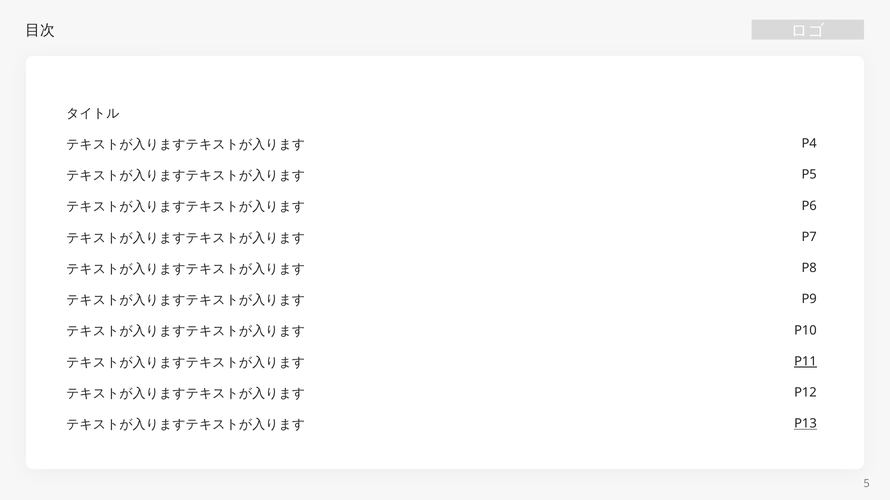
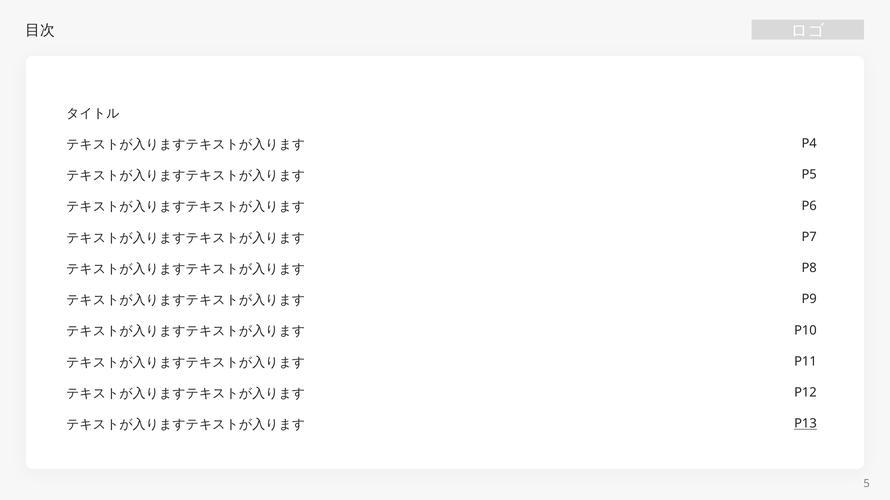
P11 underline: present -> none (805, 362)
